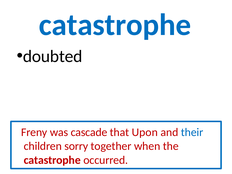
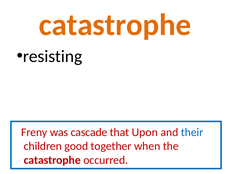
catastrophe colour: blue -> orange (115, 25)
doubted: doubted -> resisting (53, 56)
sorry: sorry -> good (76, 146)
